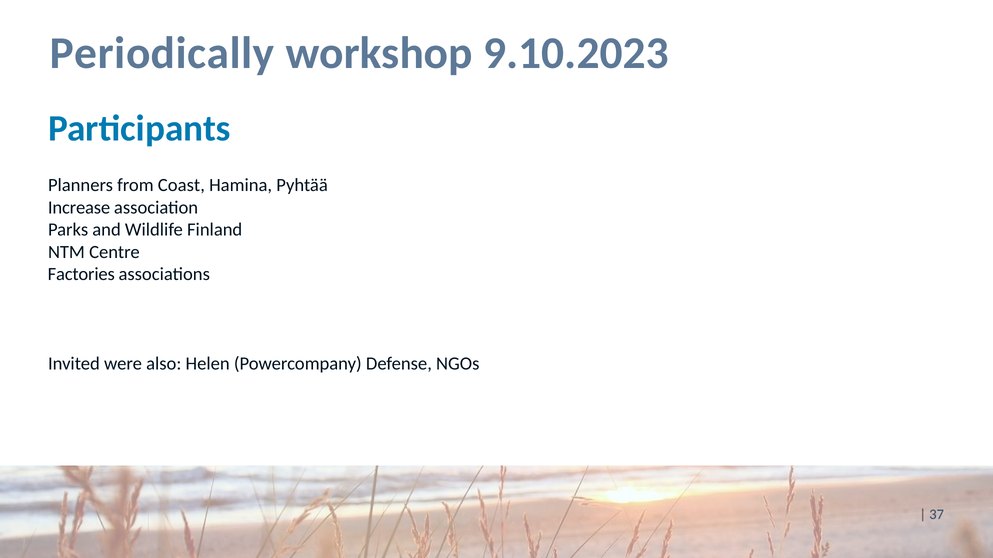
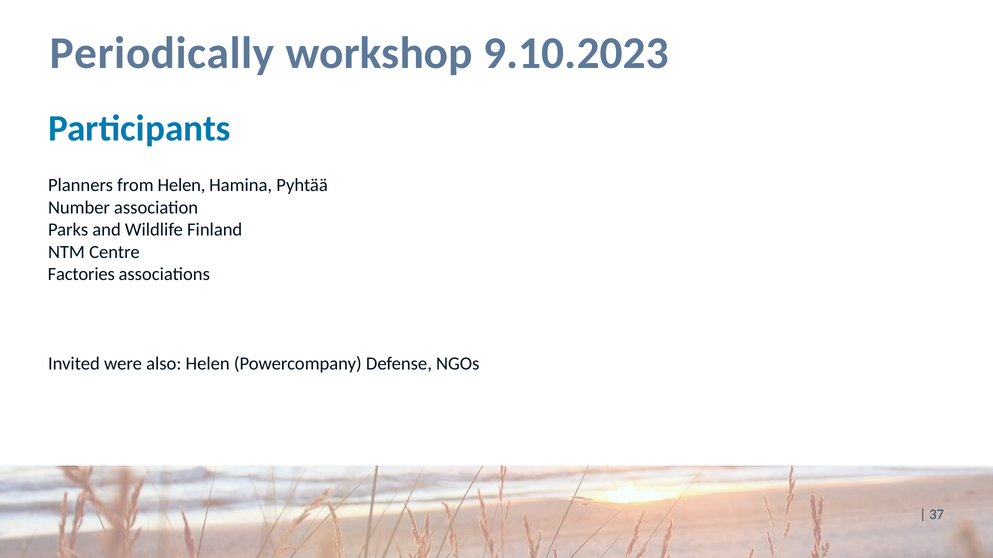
from Coast: Coast -> Helen (181, 185)
Increase: Increase -> Number (79, 208)
